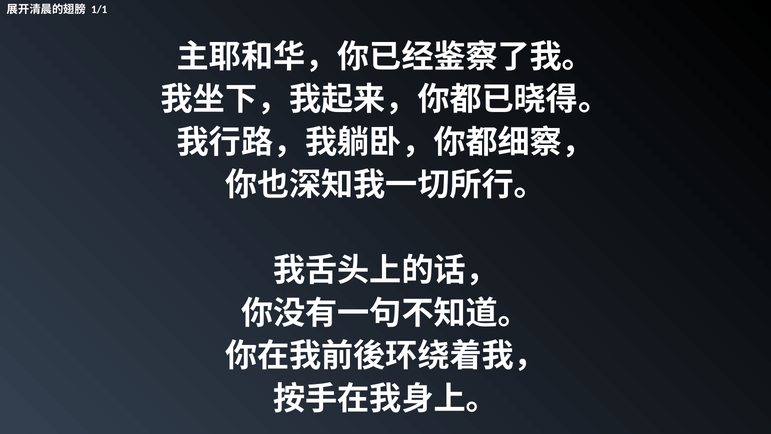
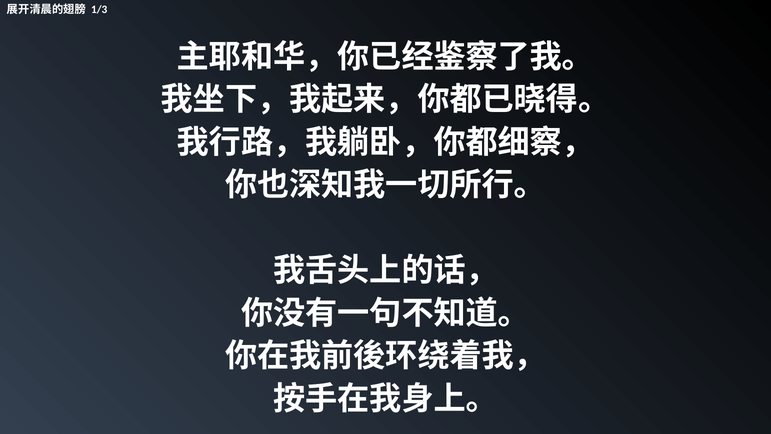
1/1: 1/1 -> 1/3 (99, 9)
